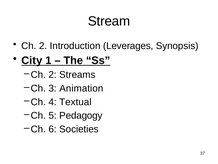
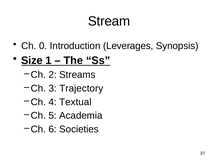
2: 2 -> 0 (43, 46)
City: City -> Size (32, 60)
Animation: Animation -> Trajectory (81, 88)
Pedagogy: Pedagogy -> Academia (81, 115)
